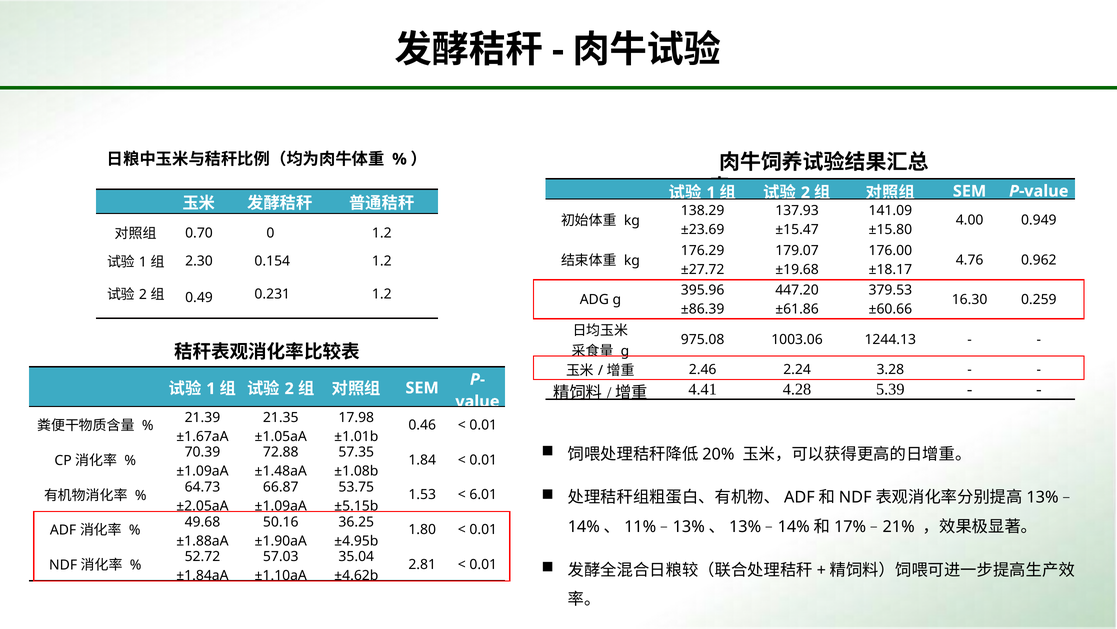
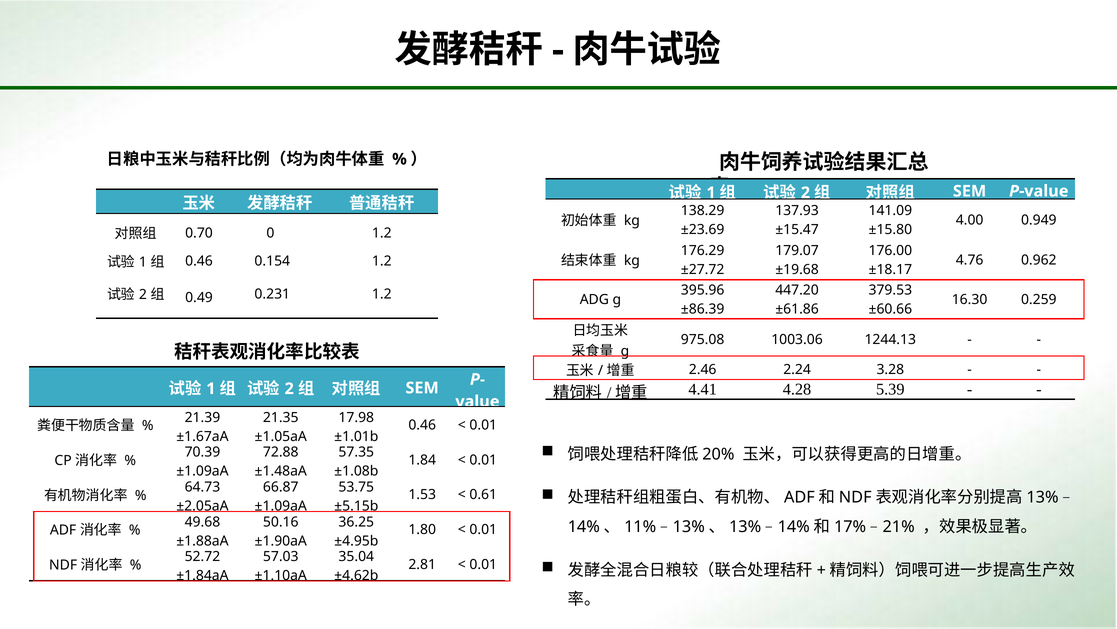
2.30: 2.30 -> 0.46 (199, 261)
6.01: 6.01 -> 0.61 (483, 494)
